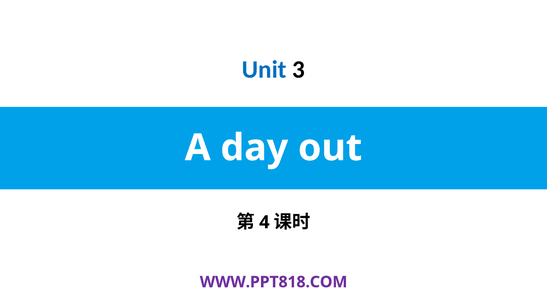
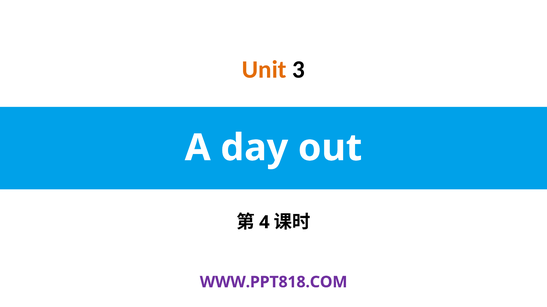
Unit colour: blue -> orange (264, 70)
